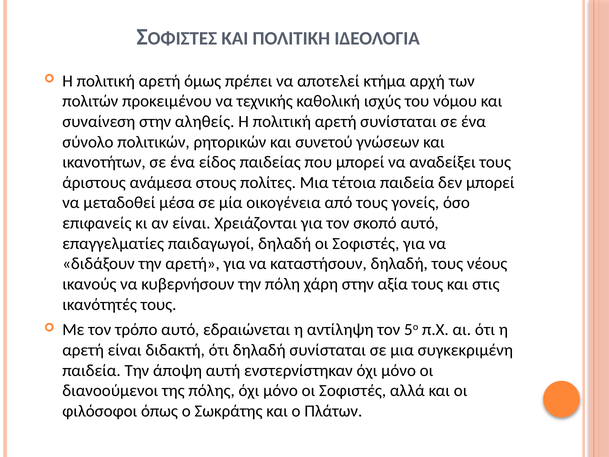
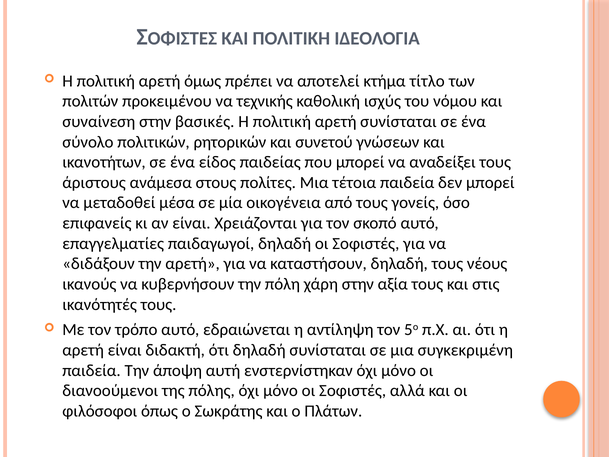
αρχή: αρχή -> τίτλο (427, 81)
αληθείς: αληθείς -> βασικές (205, 122)
